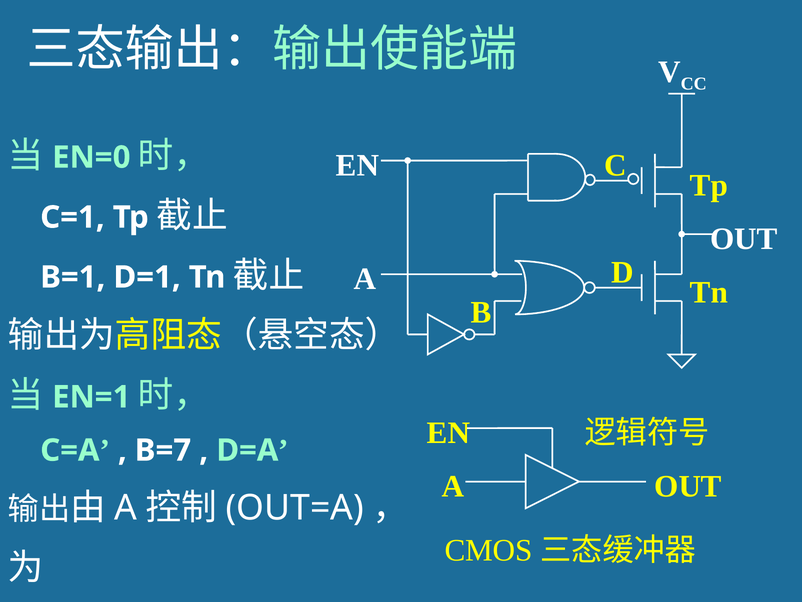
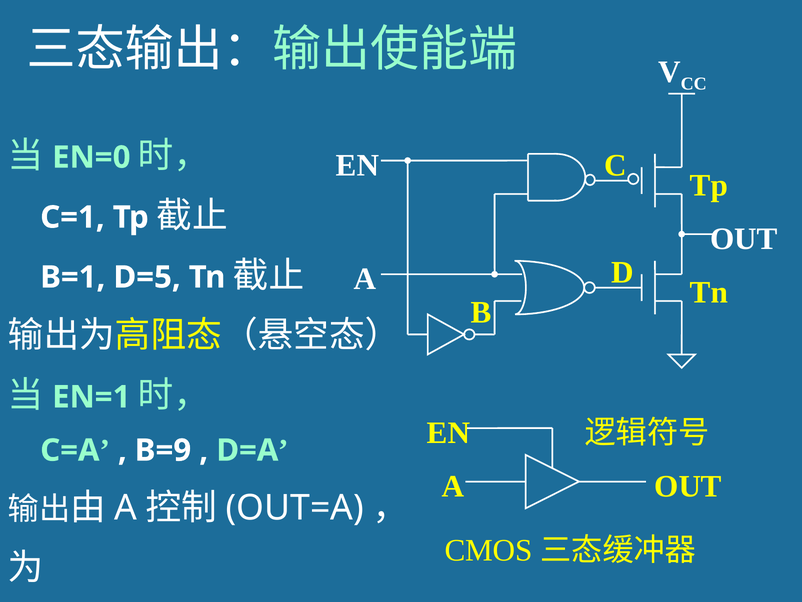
D=1: D=1 -> D=5 (147, 277)
B=7: B=7 -> B=9 (163, 450)
